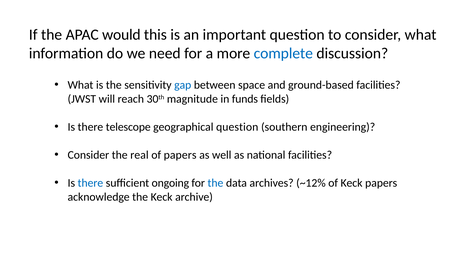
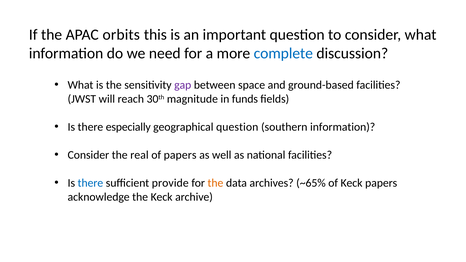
would: would -> orbits (121, 35)
gap colour: blue -> purple (183, 85)
telescope: telescope -> especially (128, 127)
southern engineering: engineering -> information (343, 127)
ongoing: ongoing -> provide (170, 183)
the colour: blue -> orange (215, 183)
~12%: ~12% -> ~65% (311, 183)
